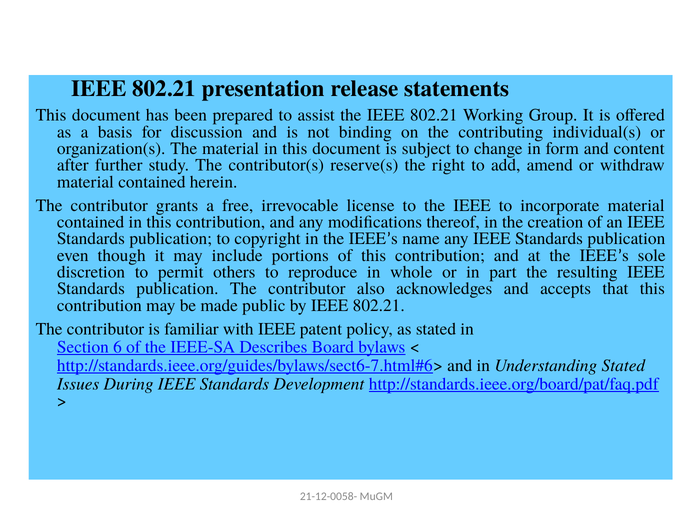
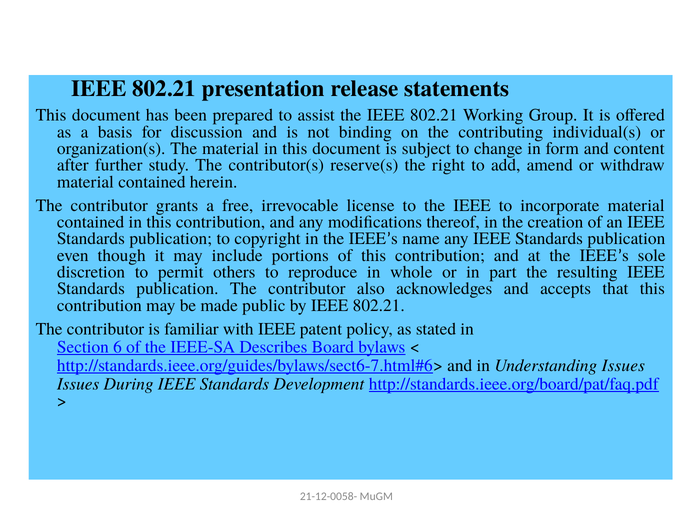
Stated: Stated -> Issues (623, 365)
